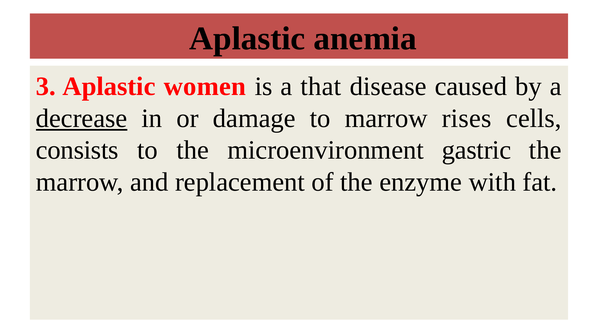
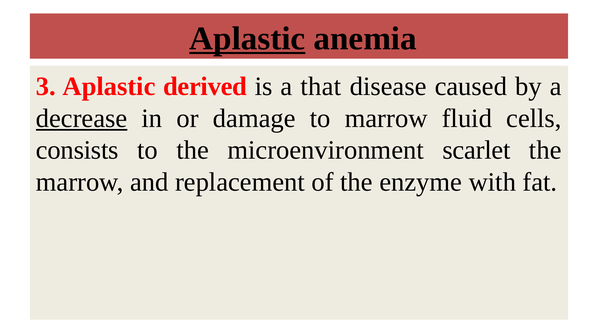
Aplastic underline: none -> present (247, 39)
women: women -> derived (205, 87)
rises: rises -> fluid (467, 118)
gastric: gastric -> scarlet (477, 150)
